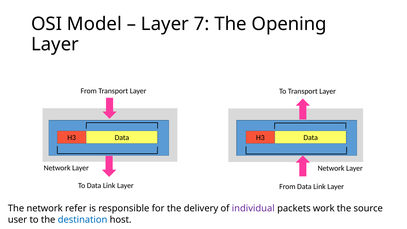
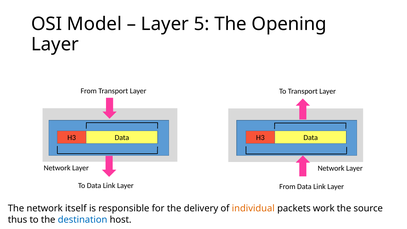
7: 7 -> 5 (202, 24)
refer: refer -> itself (76, 208)
individual colour: purple -> orange (253, 208)
user: user -> thus (18, 220)
